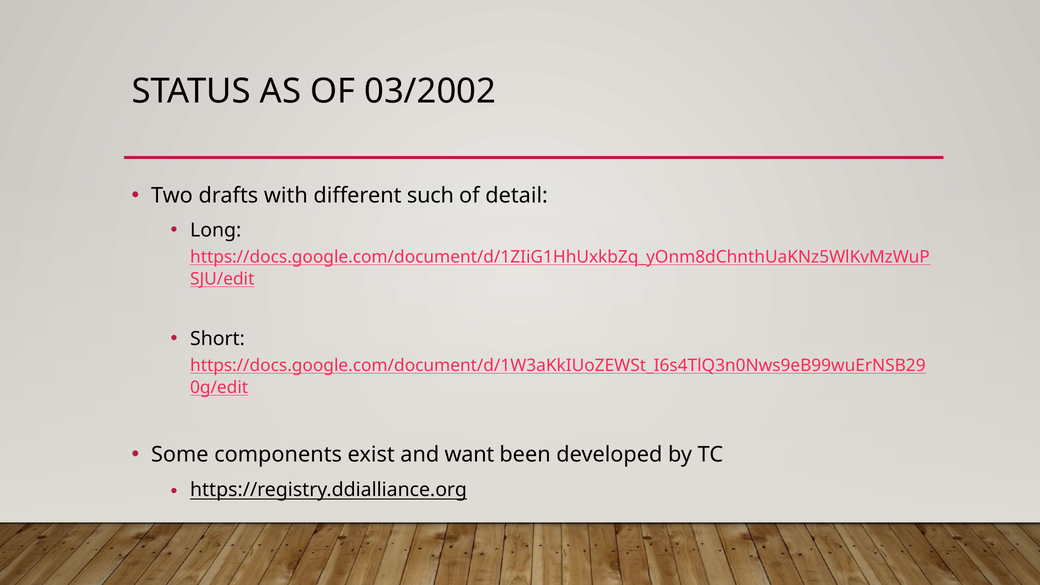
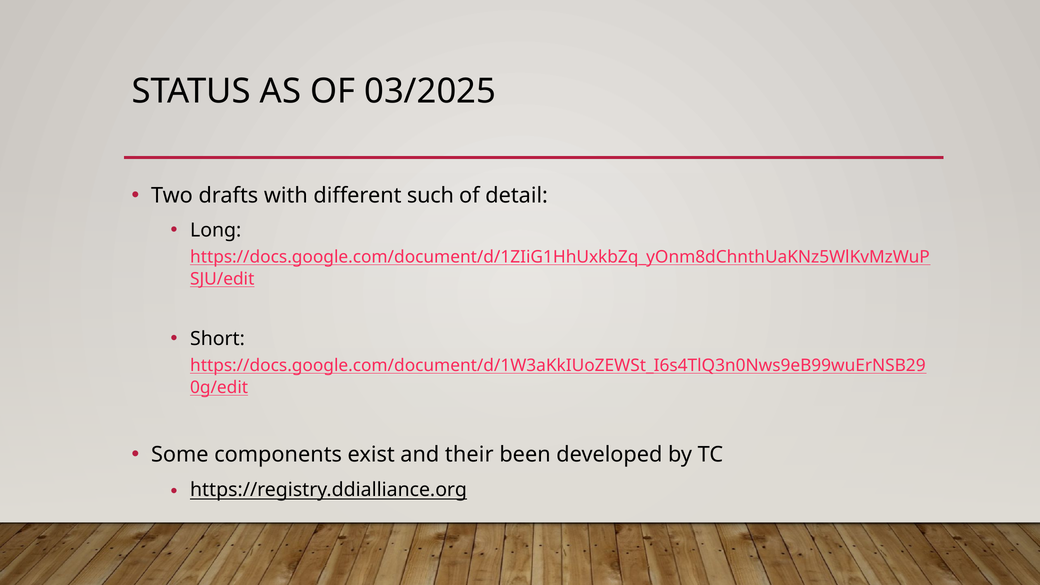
03/2002: 03/2002 -> 03/2025 (430, 91)
want: want -> their (469, 455)
